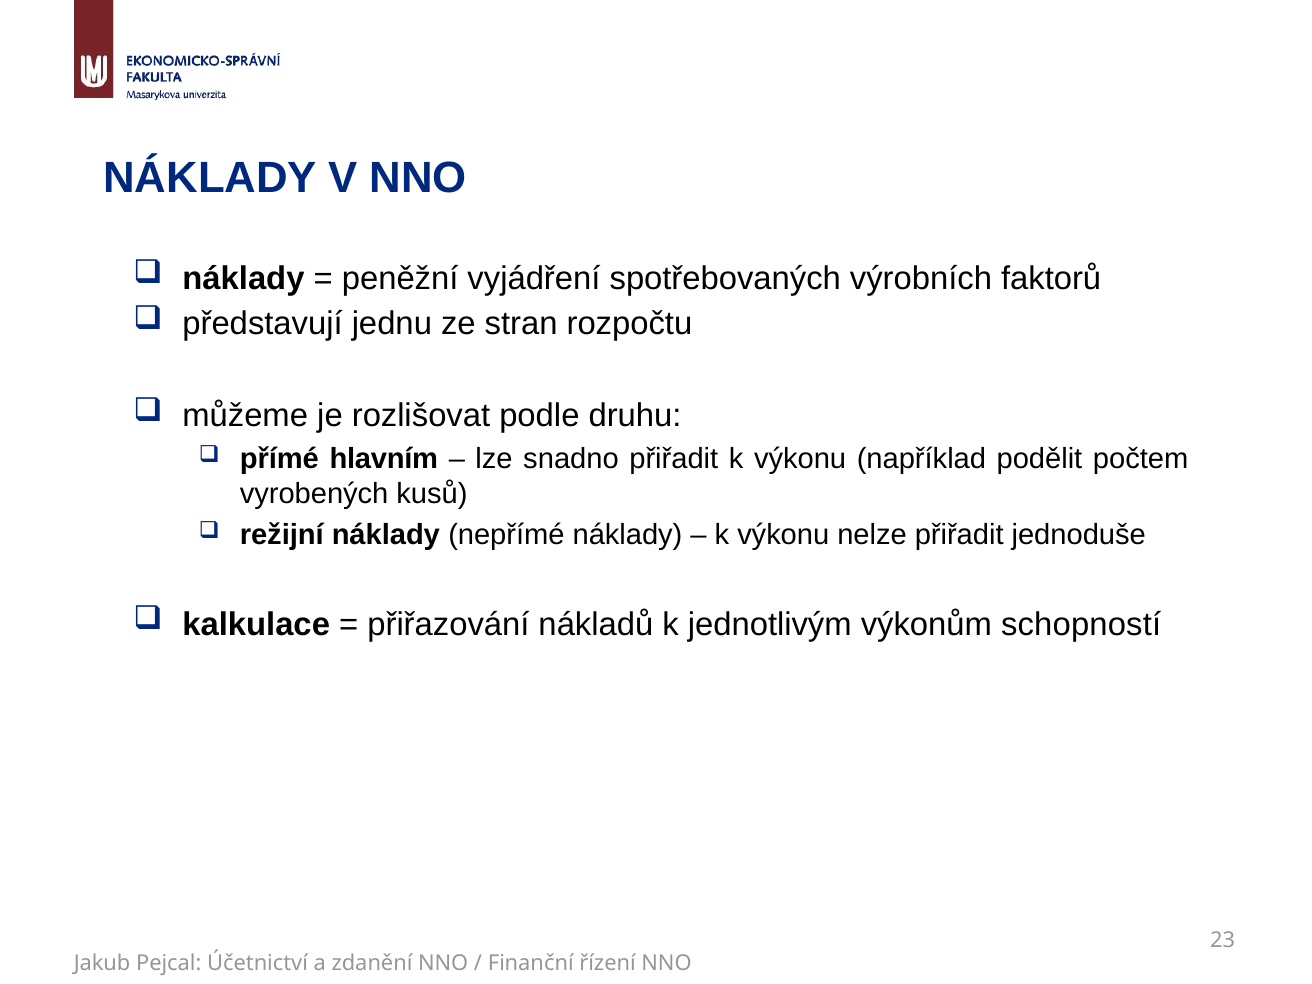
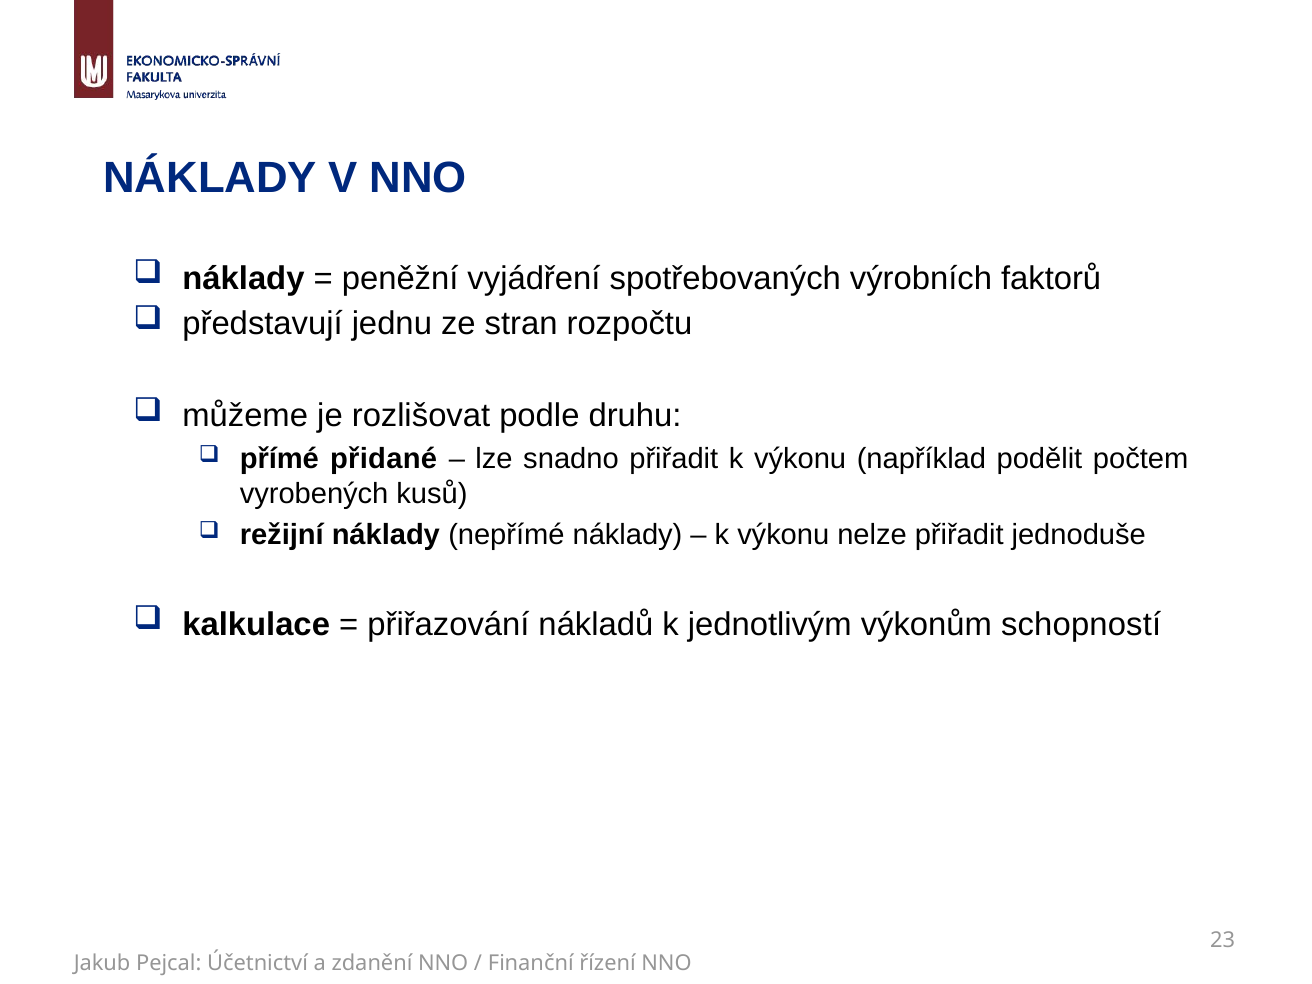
hlavním: hlavním -> přidané (384, 459)
